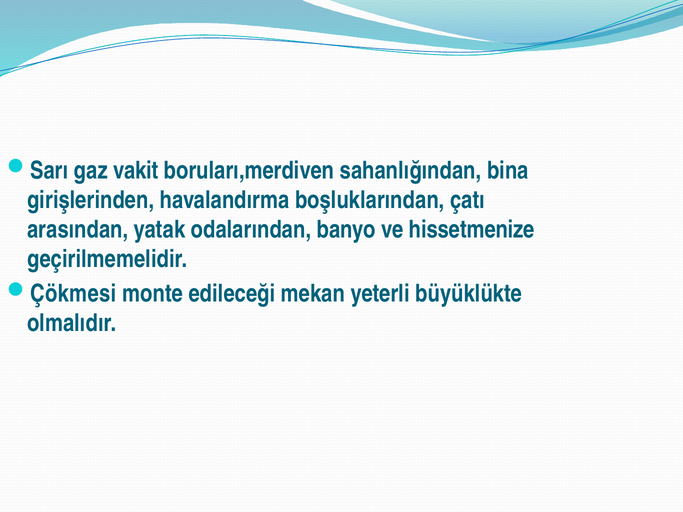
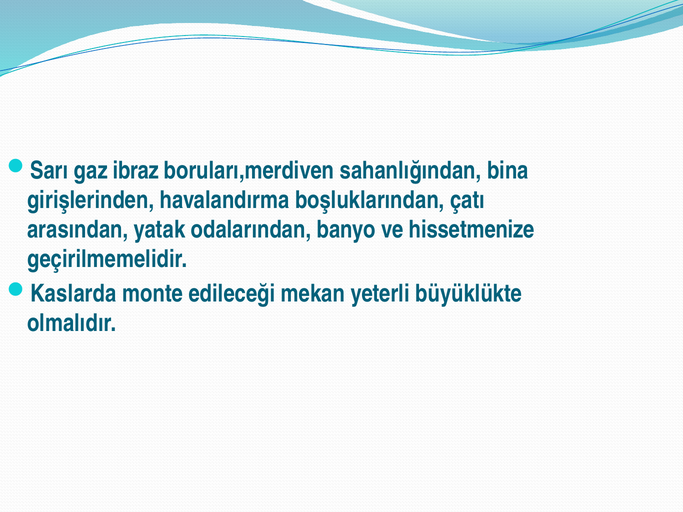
vakit: vakit -> ibraz (136, 171)
Çökmesi: Çökmesi -> Kaslarda (73, 294)
